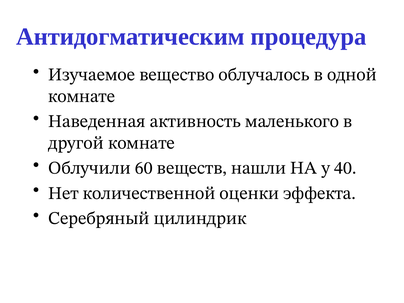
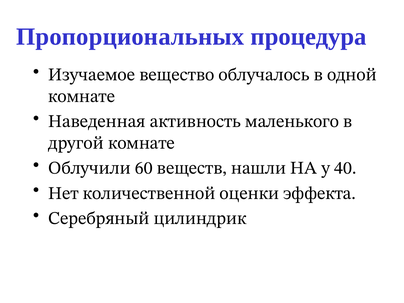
Антидогматическим: Антидогматическим -> Пропорциональных (130, 37)
